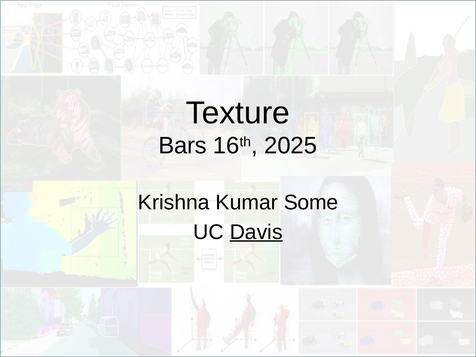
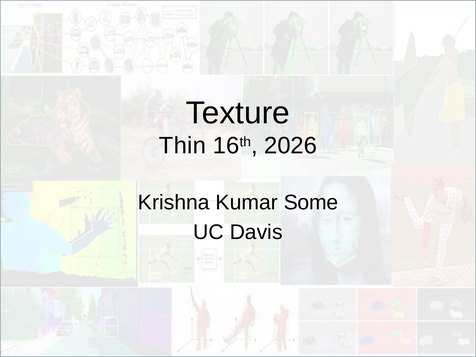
Bars: Bars -> Thin (182, 146)
2025: 2025 -> 2026 (291, 146)
Davis underline: present -> none (256, 232)
